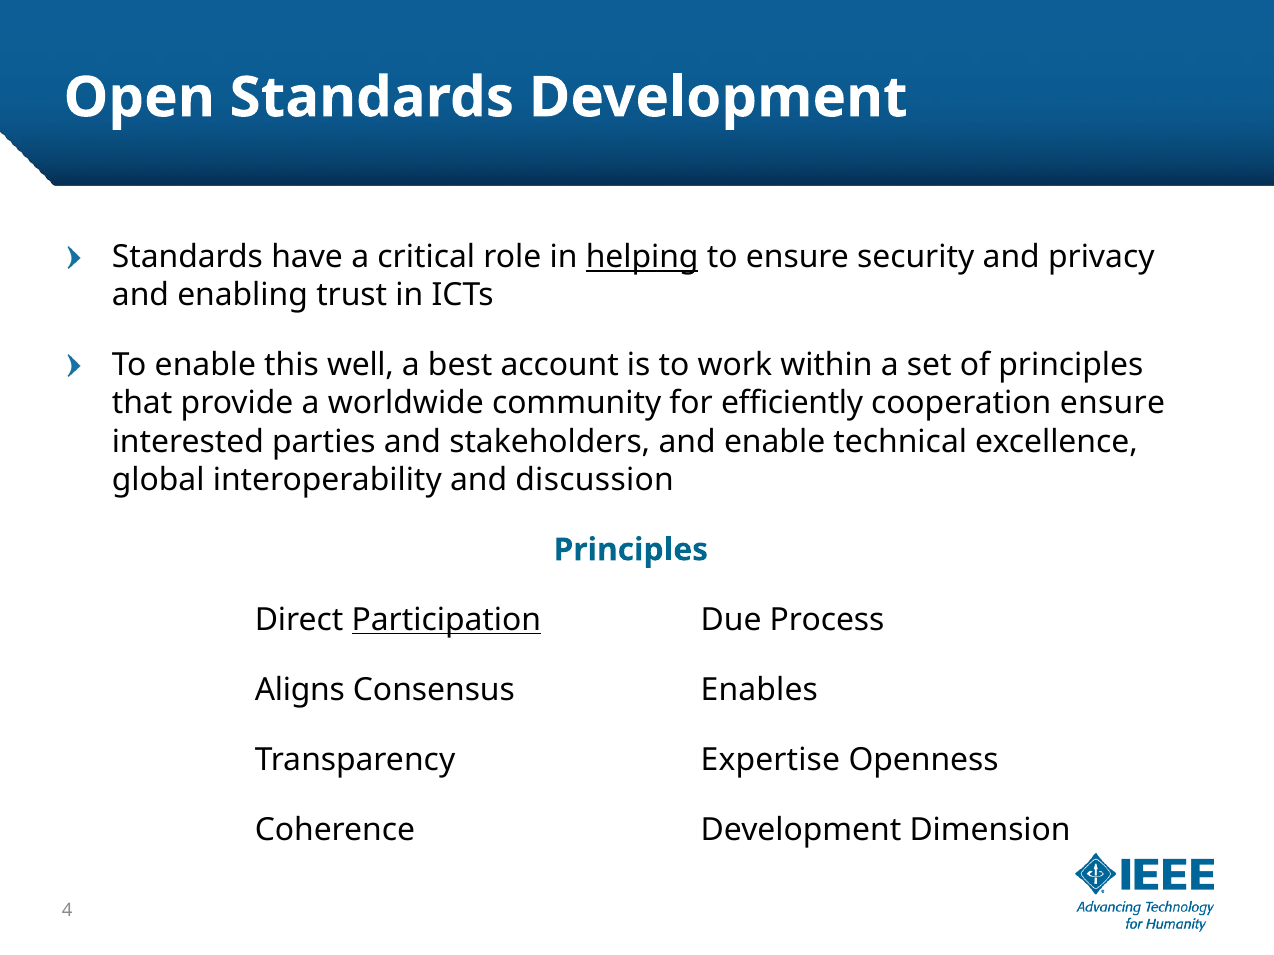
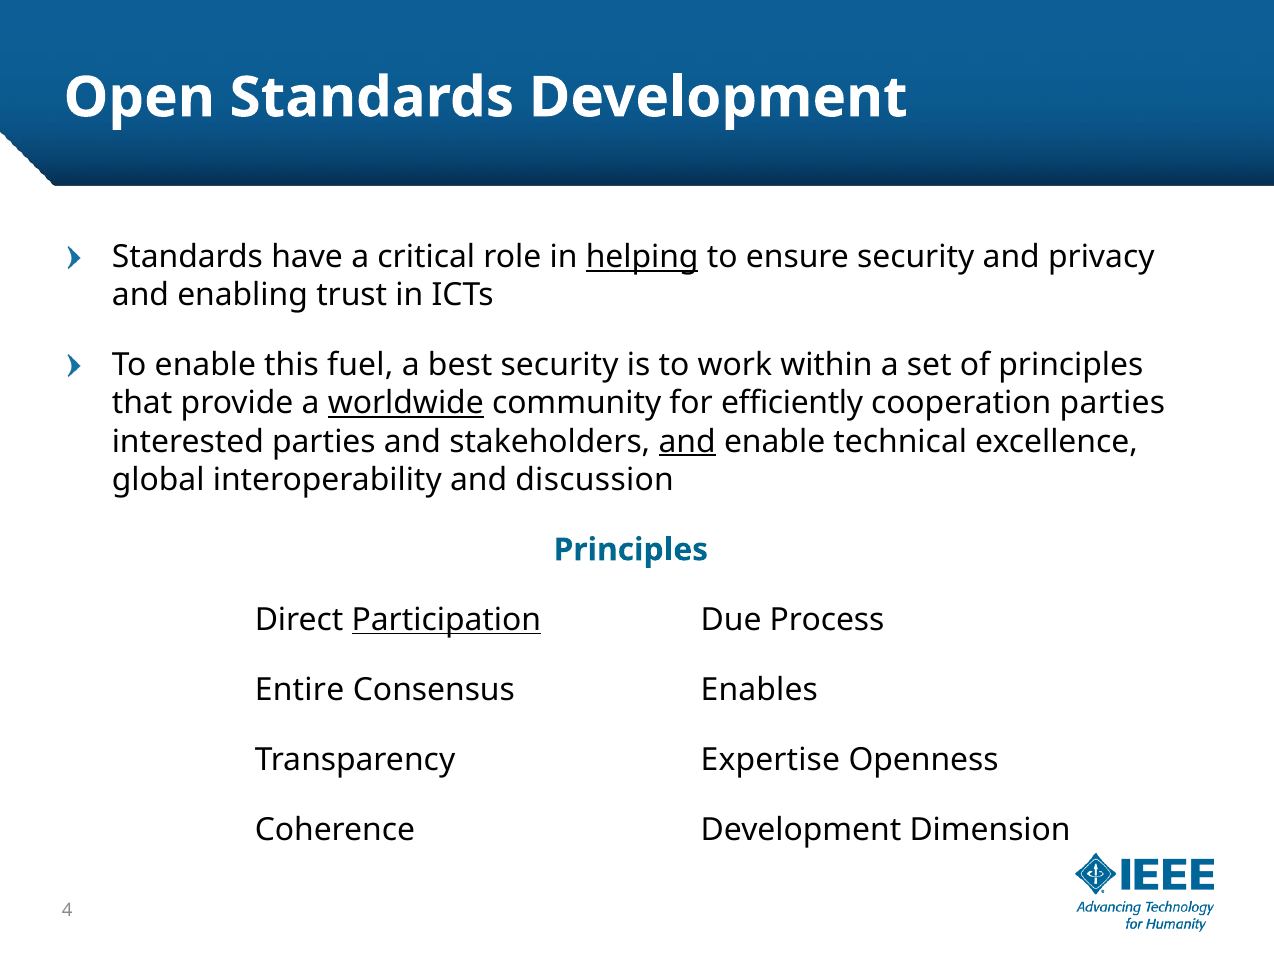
well: well -> fuel (360, 365)
best account: account -> security (560, 365)
worldwide underline: none -> present (406, 404)
cooperation ensure: ensure -> parties (1112, 404)
and underline: none -> present (687, 442)
Aligns: Aligns -> Entire (300, 690)
